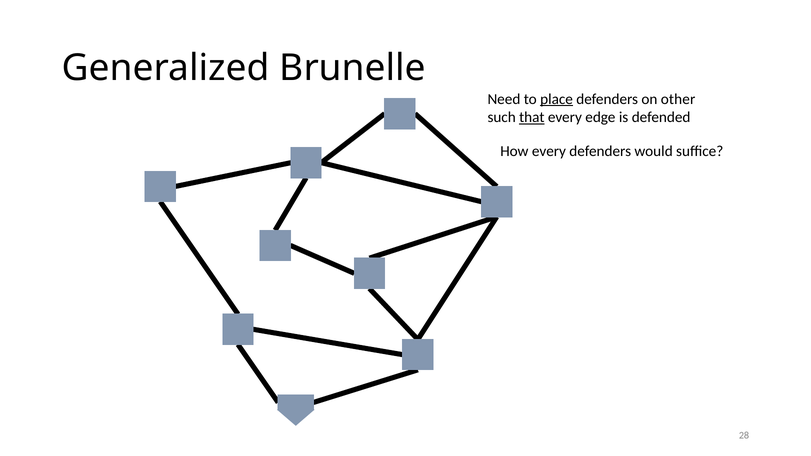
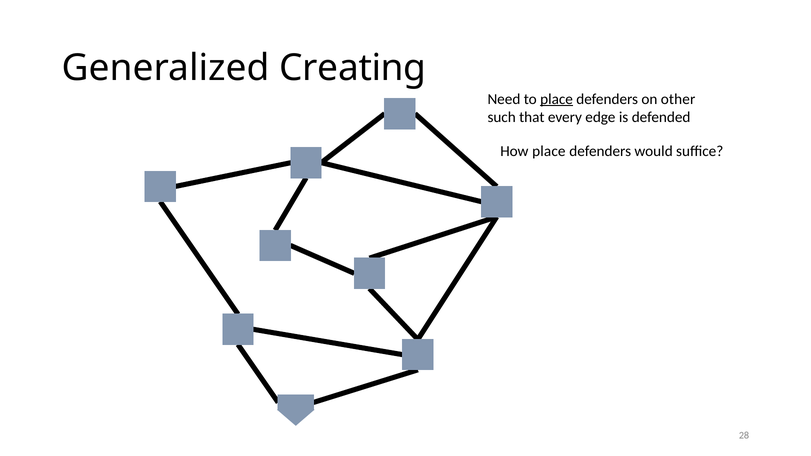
Brunelle: Brunelle -> Creating (353, 68)
that underline: present -> none (532, 117)
How every: every -> place (549, 151)
